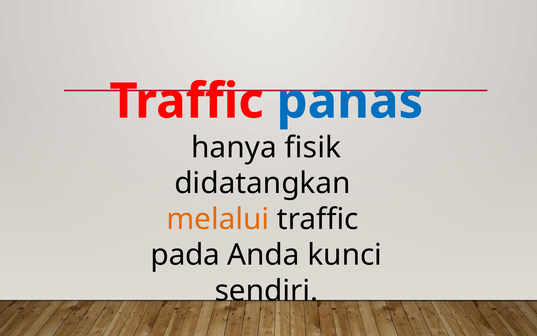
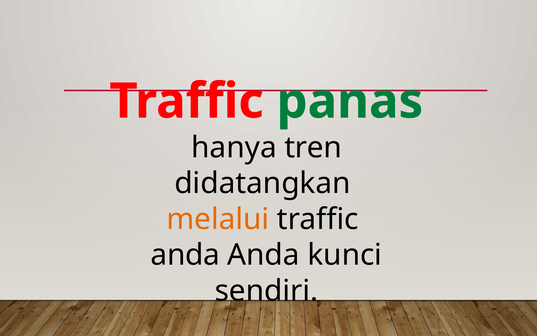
panas colour: blue -> green (350, 101)
fisik: fisik -> tren (313, 147)
pada: pada -> anda (185, 255)
